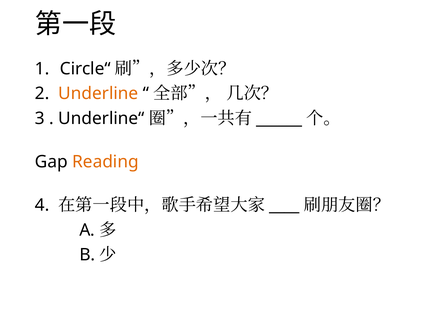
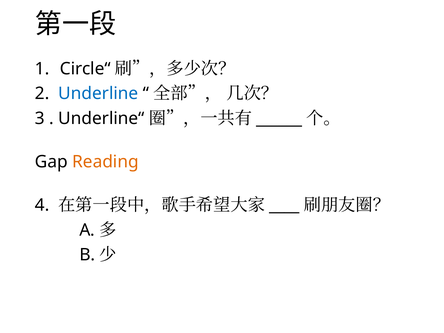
Underline colour: orange -> blue (98, 94)
